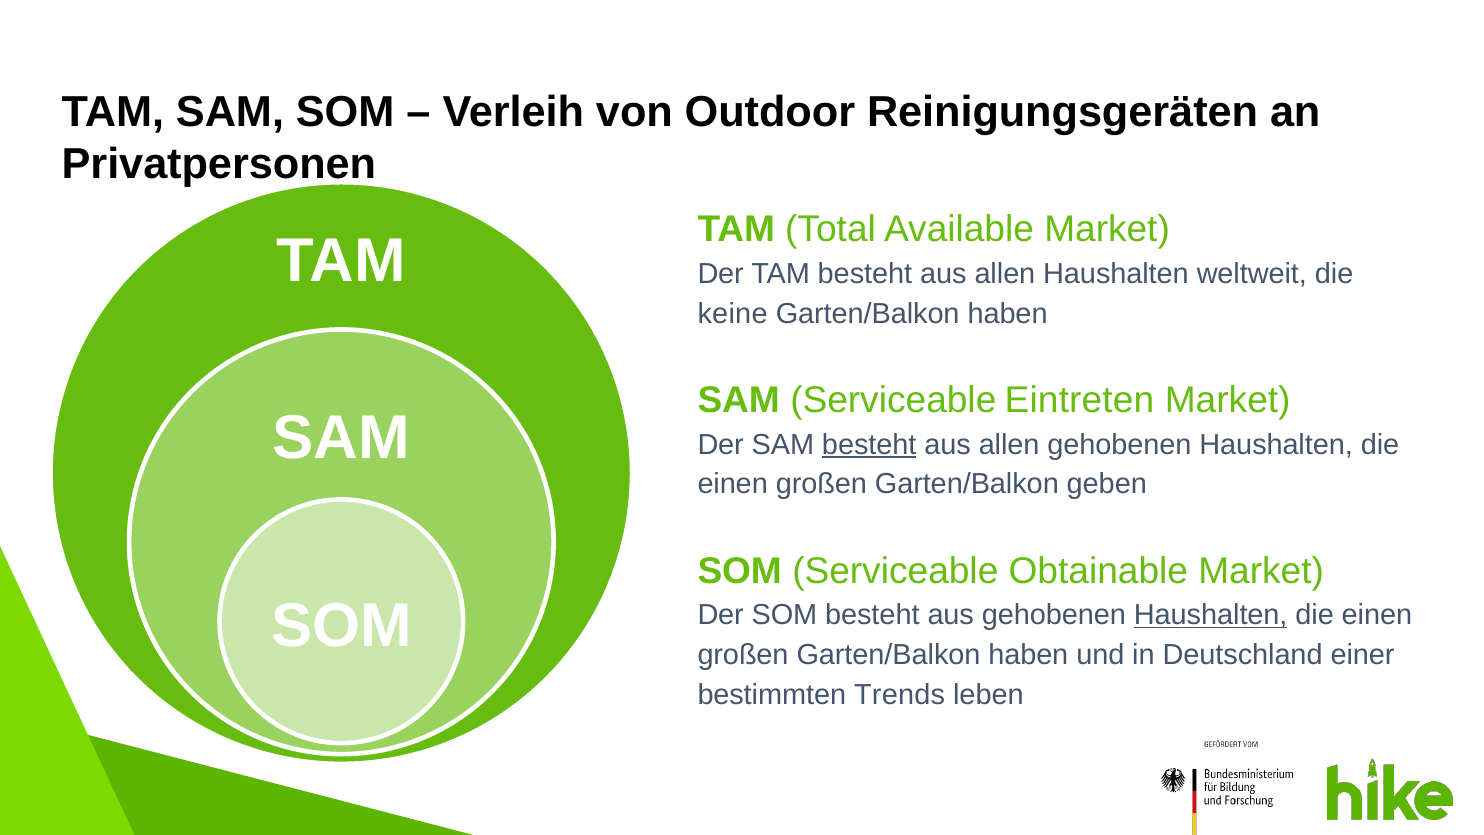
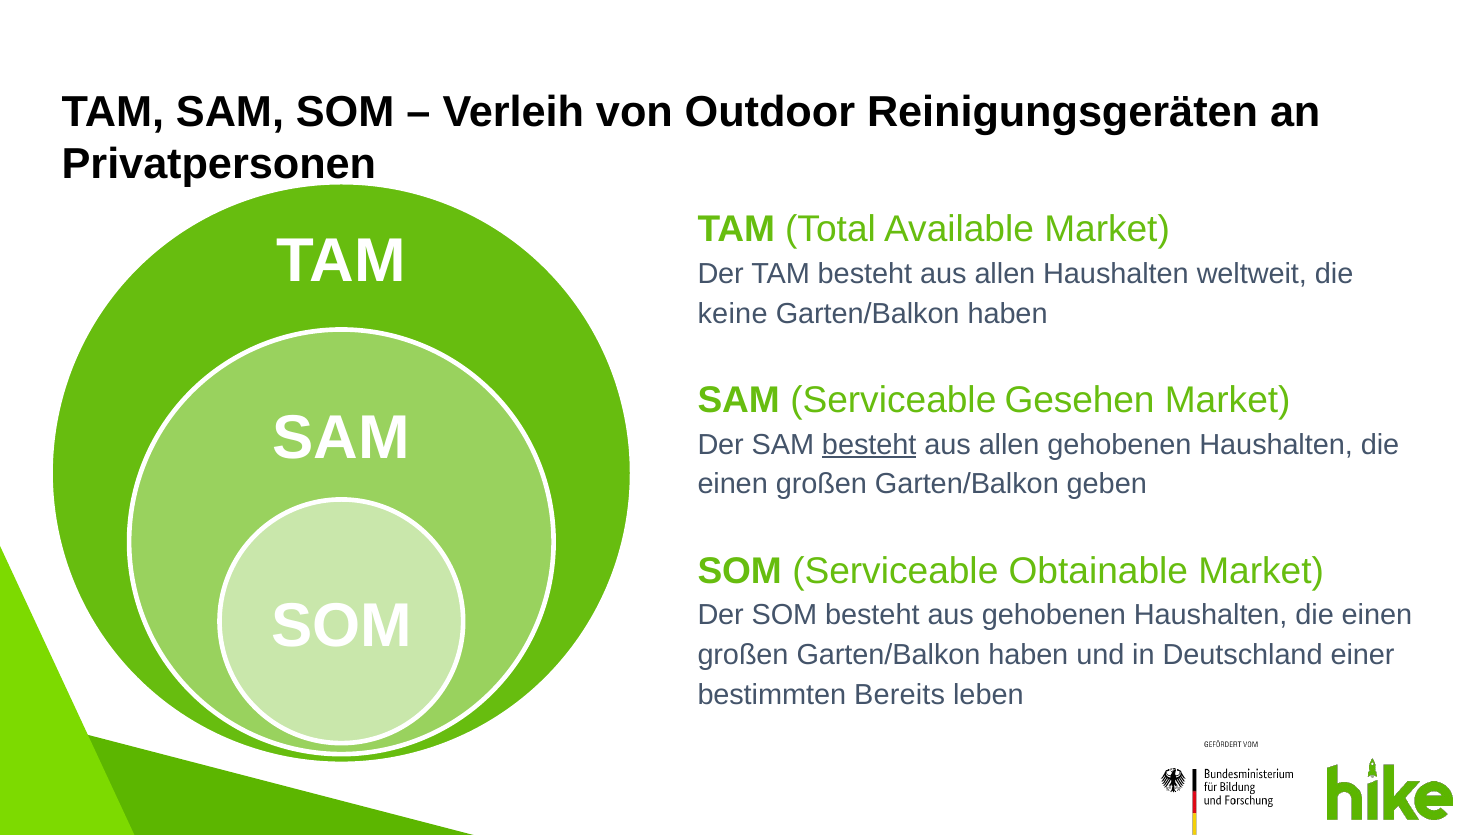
Eintreten: Eintreten -> Gesehen (1080, 400)
Haushalten underline: present -> none (1211, 615)
Trends: Trends -> Bereits (900, 694)
